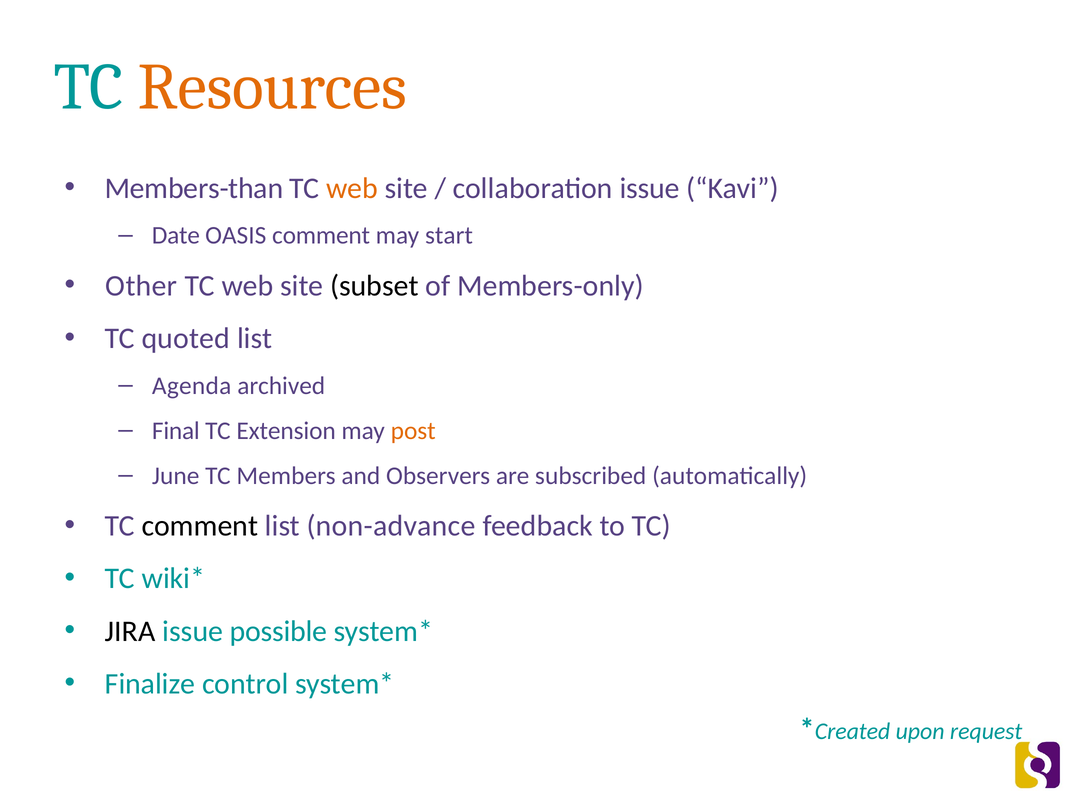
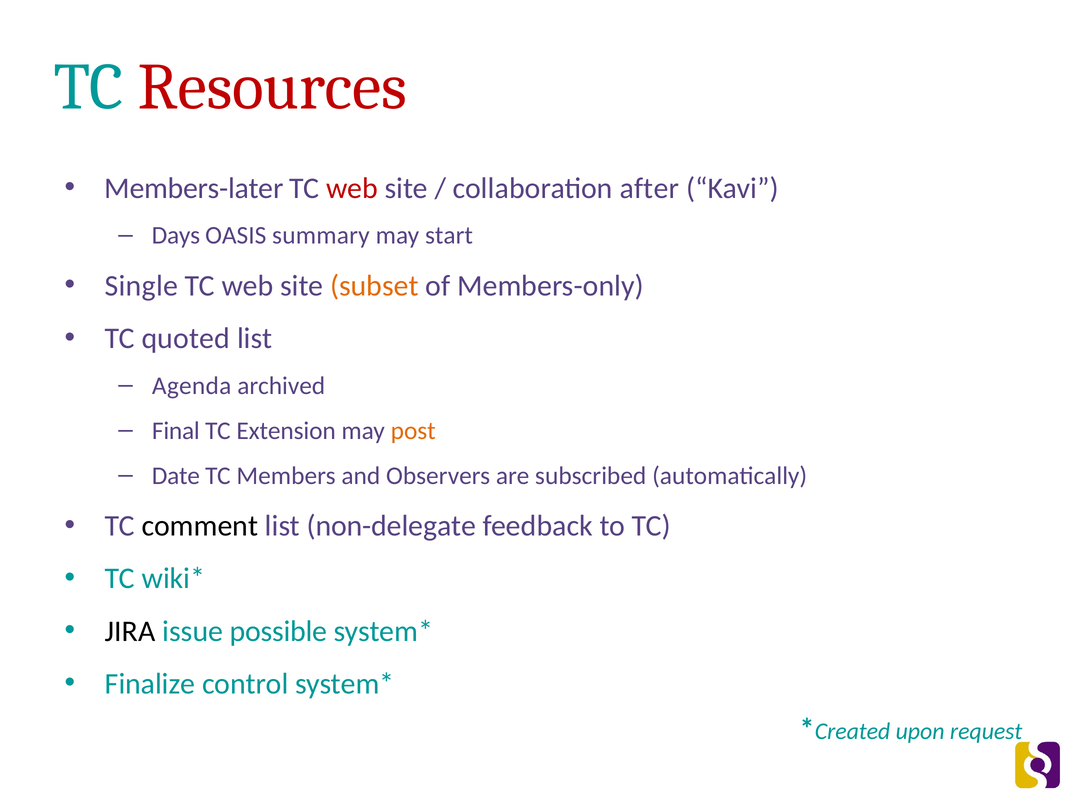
Resources colour: orange -> red (272, 87)
Members-than: Members-than -> Members-later (194, 188)
web colour: orange -> red (352, 188)
collaboration issue: issue -> after (649, 188)
Date: Date -> Days (176, 235)
OASIS comment: comment -> summary (321, 235)
Other: Other -> Single (141, 286)
subset colour: black -> orange (374, 286)
June: June -> Date (176, 476)
non-advance: non-advance -> non-delegate (391, 526)
